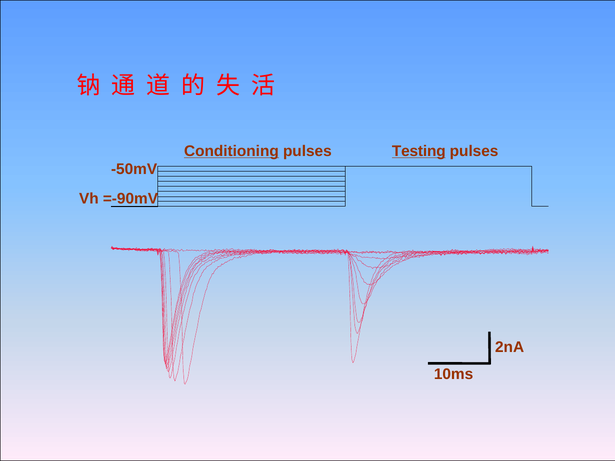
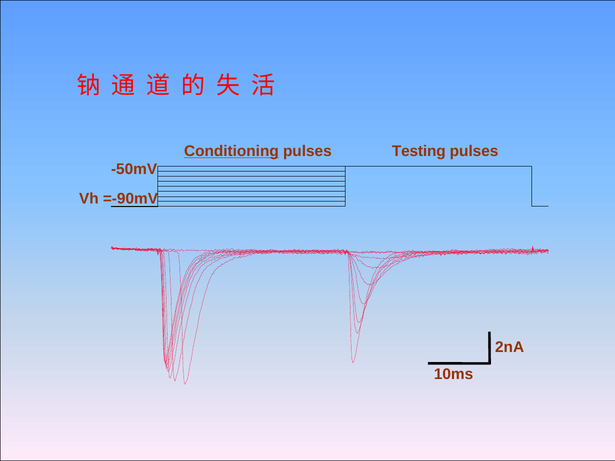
Testing underline: present -> none (419, 151)
